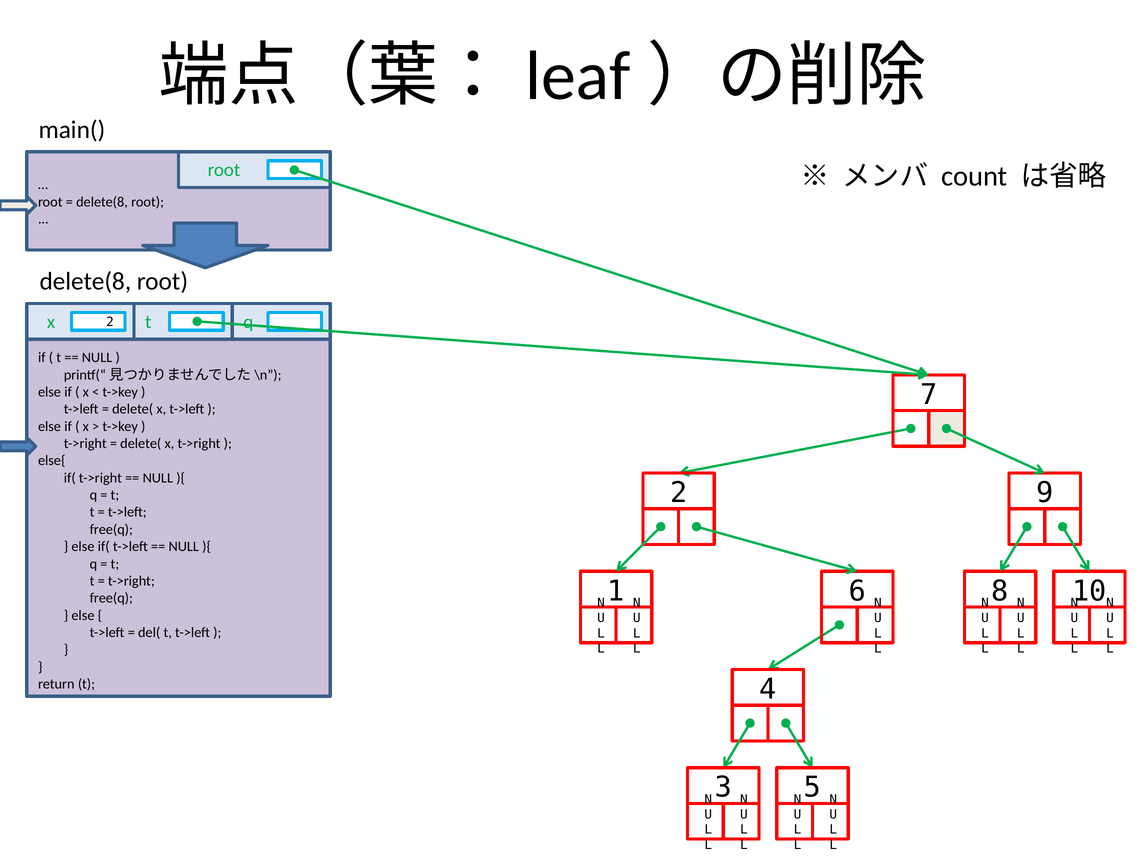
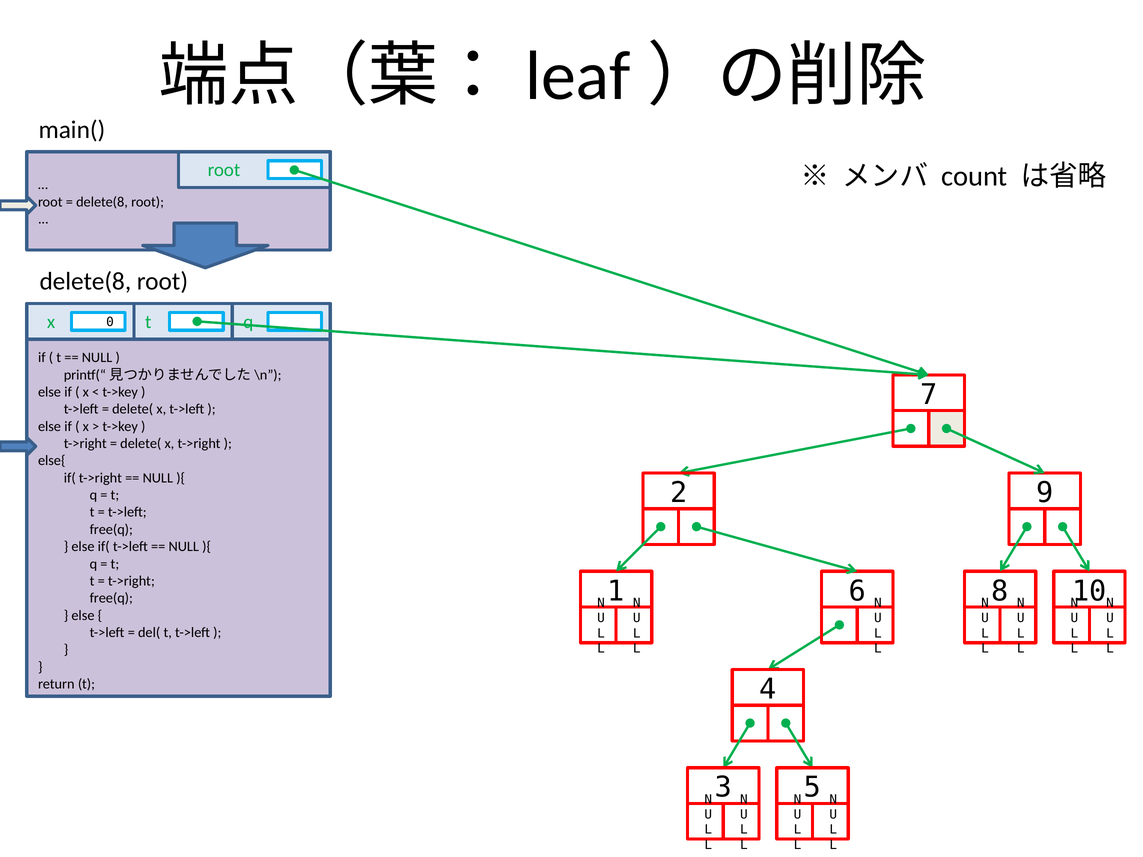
x 2: 2 -> 0 (110, 322)
